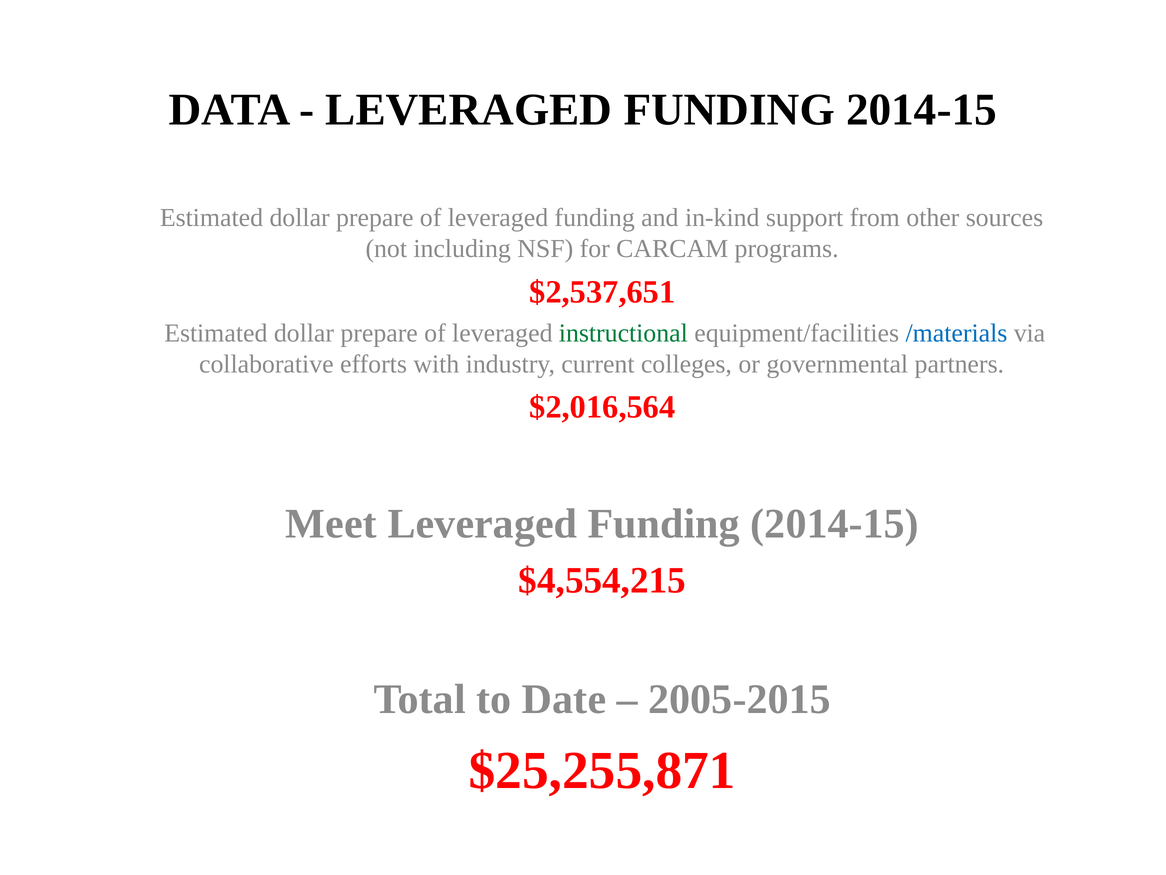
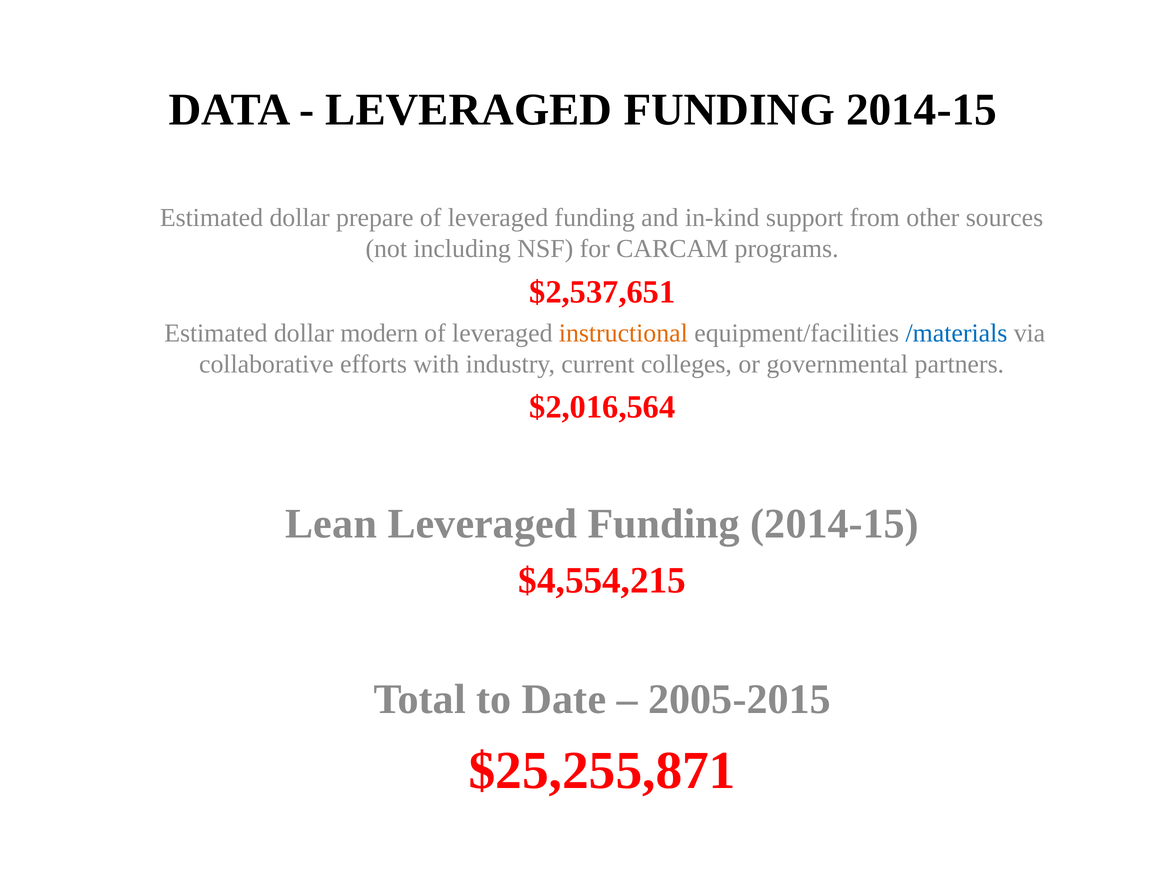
prepare: prepare -> modern (379, 333)
instructional colour: green -> orange (623, 333)
Meet: Meet -> Lean (331, 524)
